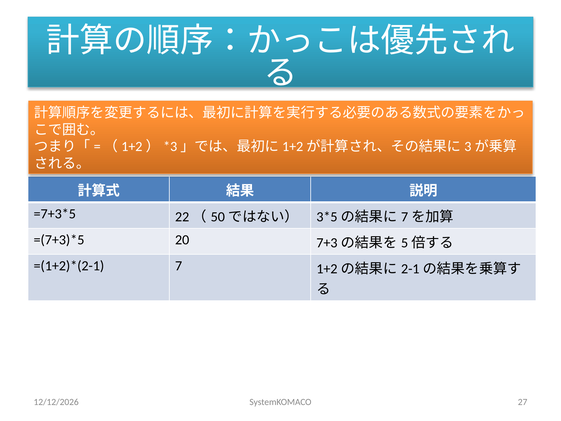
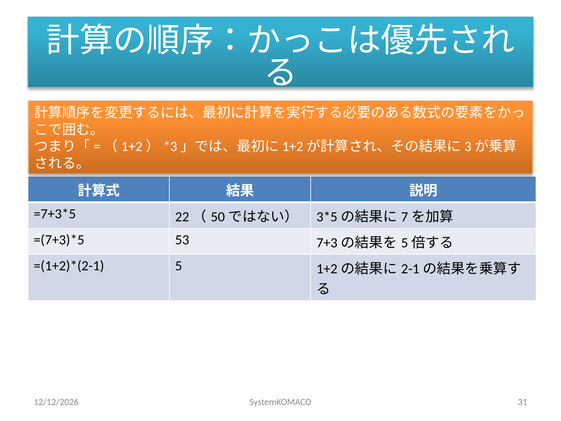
20: 20 -> 53 (182, 240)
7: 7 -> 5 (179, 266)
27: 27 -> 31 (523, 402)
